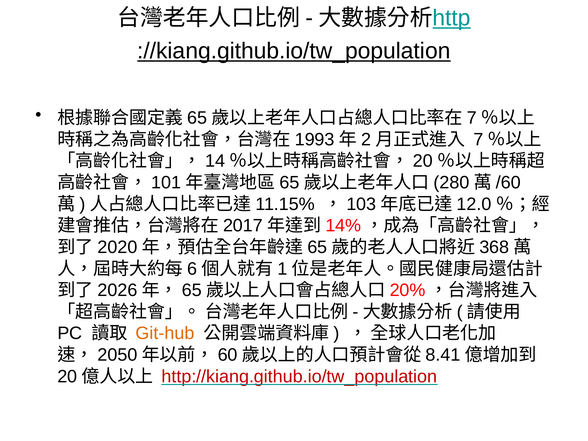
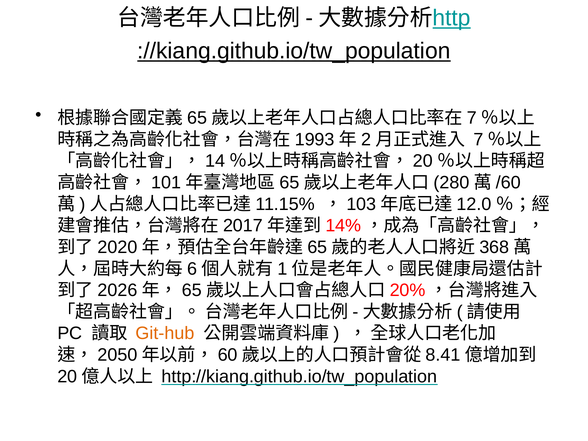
http://kiang.github.io/tw_population colour: red -> black (299, 377)
